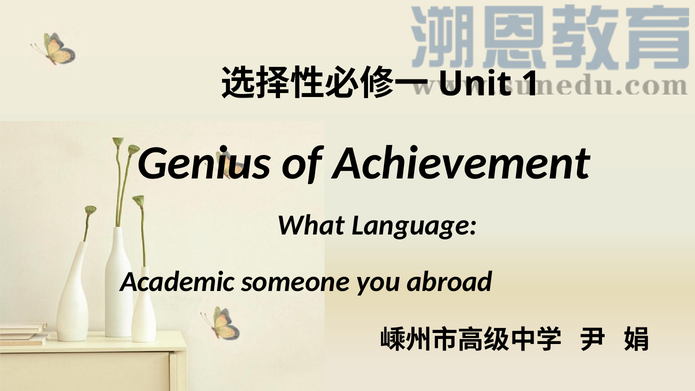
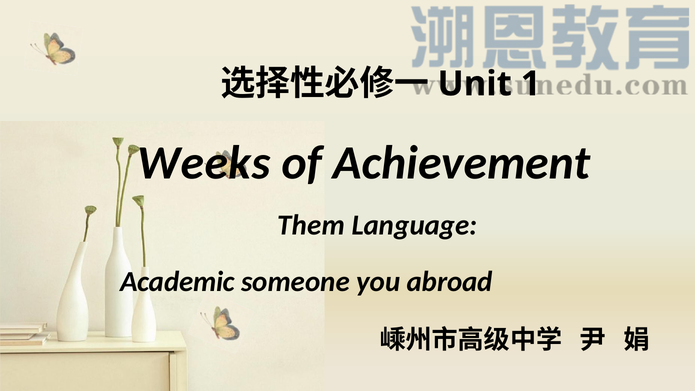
Genius: Genius -> Weeks (204, 163)
What: What -> Them (311, 225)
